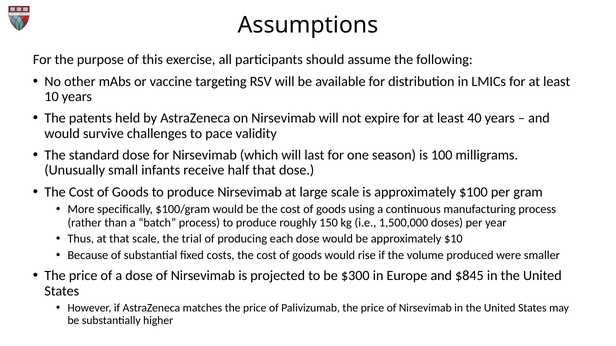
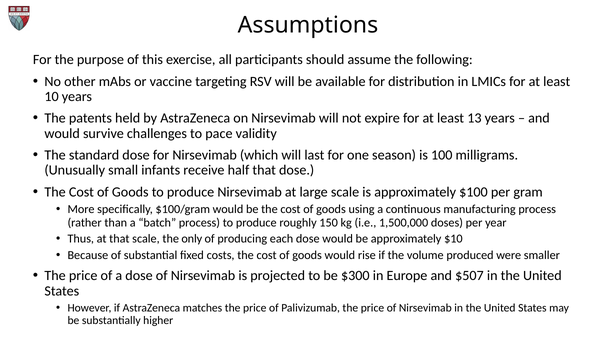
40: 40 -> 13 (474, 118)
trial: trial -> only (192, 239)
$845: $845 -> $507 (469, 276)
